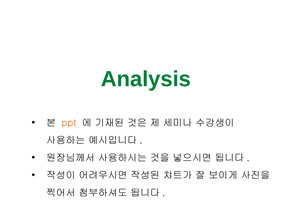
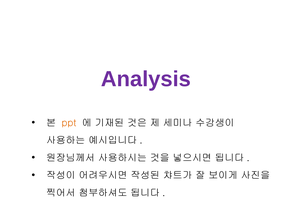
Analysis colour: green -> purple (146, 79)
